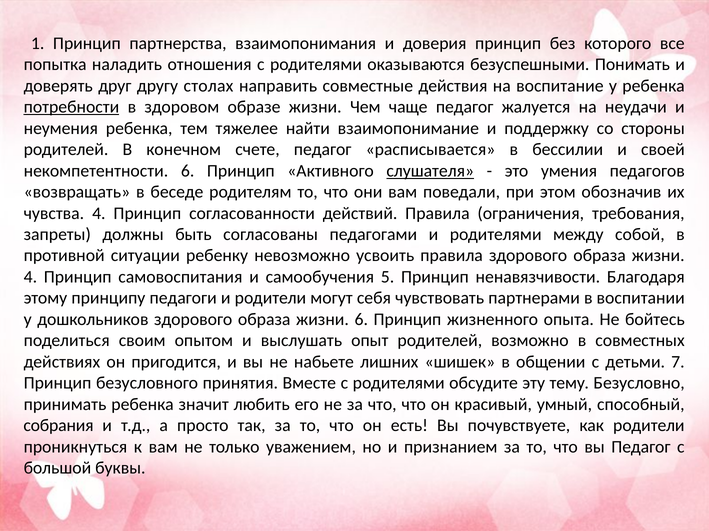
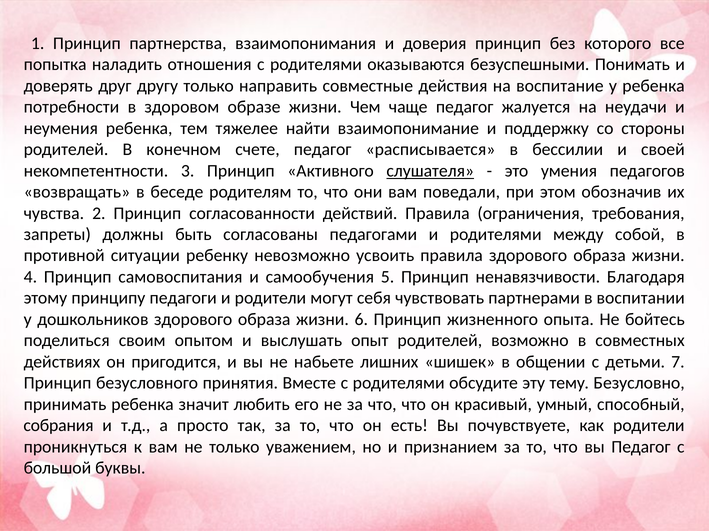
другу столах: столах -> только (209, 86)
потребности underline: present -> none (71, 107)
некомпетентности 6: 6 -> 3 (188, 171)
чувства 4: 4 -> 2 (99, 213)
